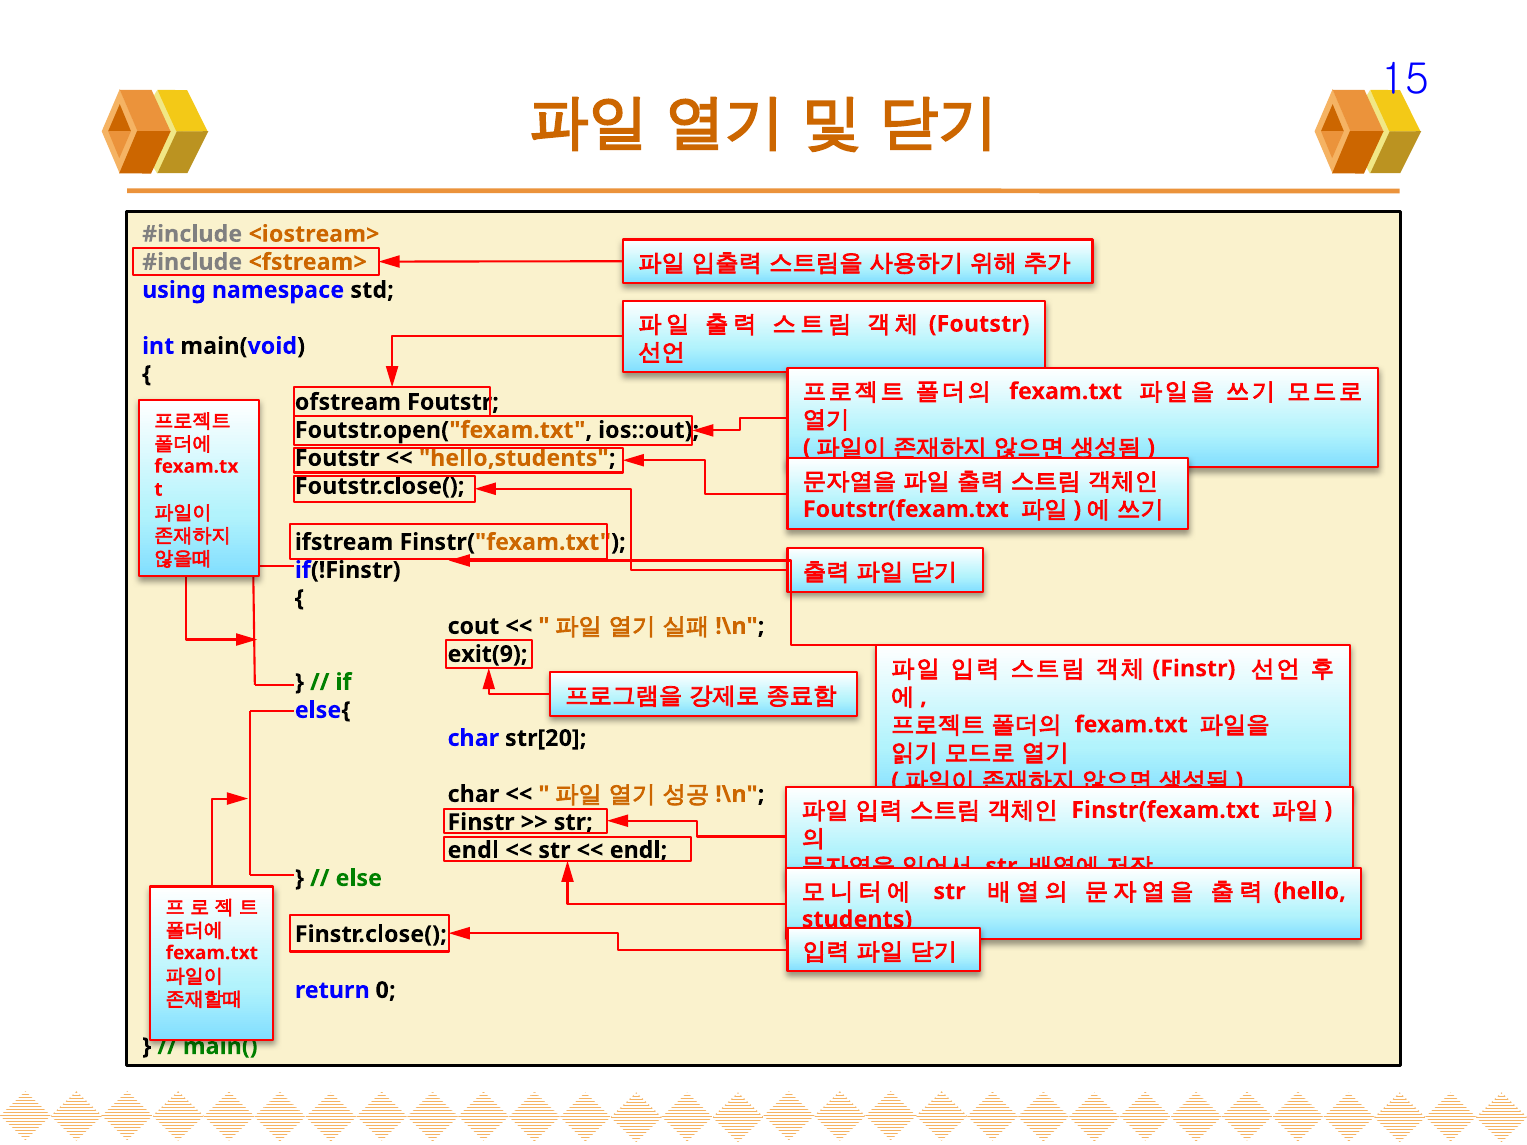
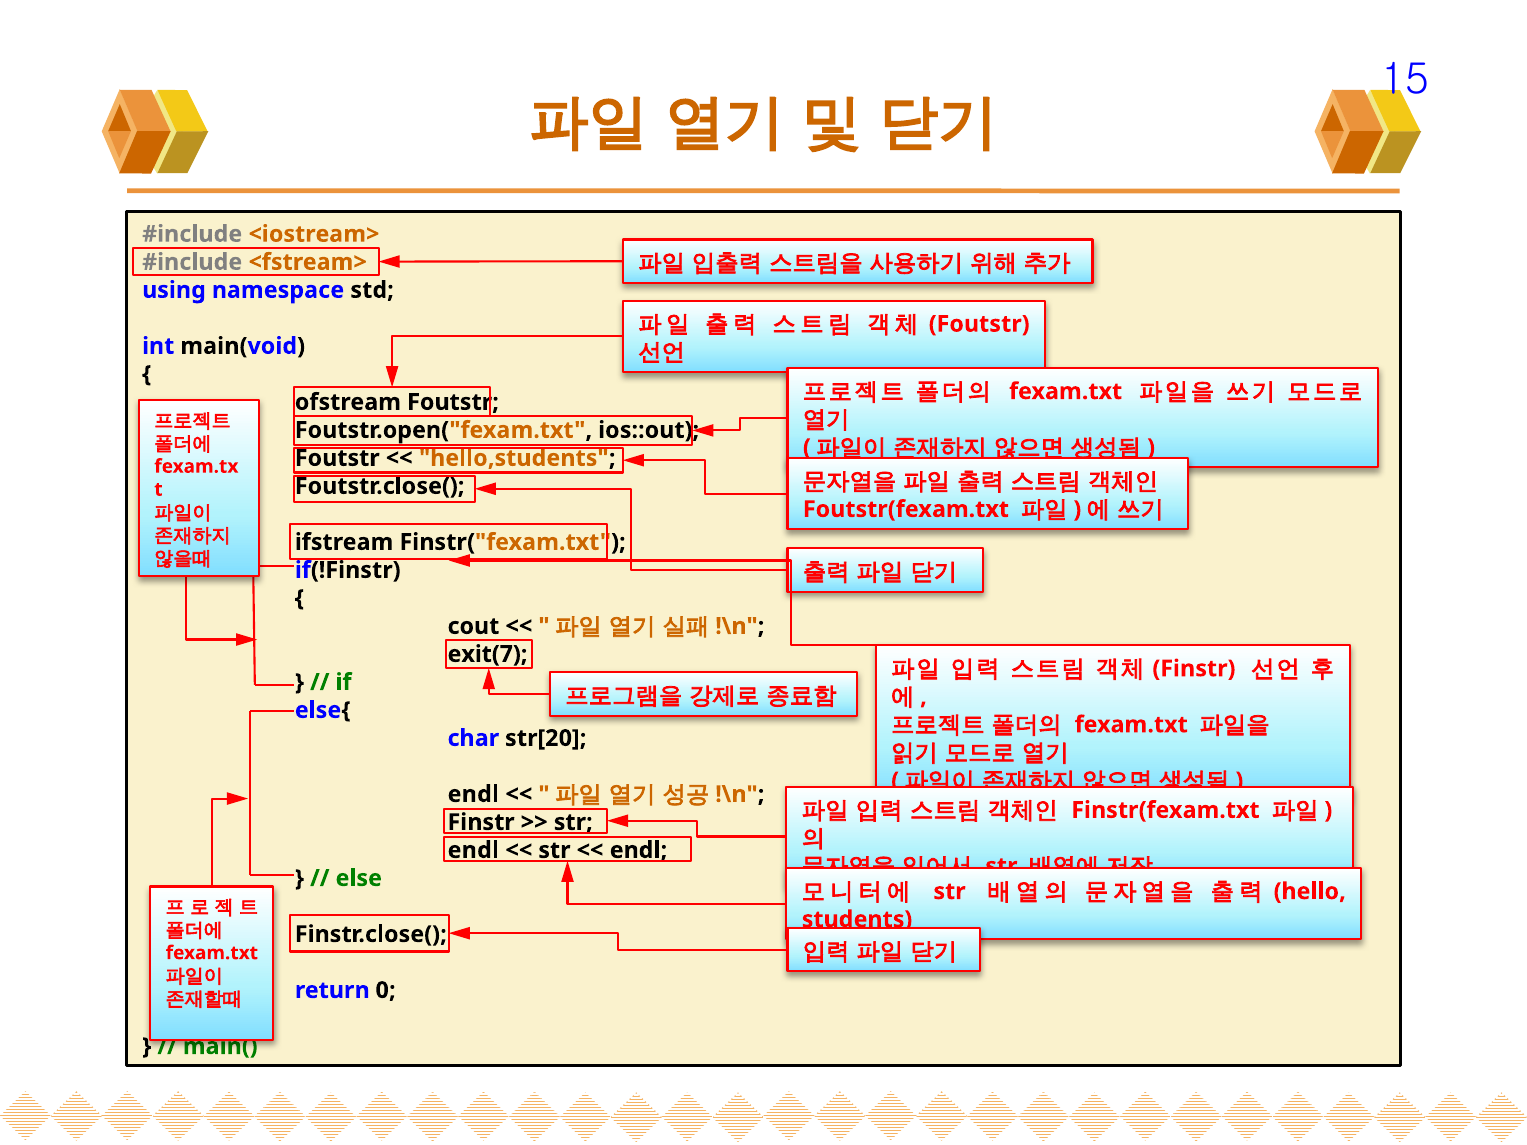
exit(9: exit(9 -> exit(7 (487, 654)
char: char -> endl (473, 794)
